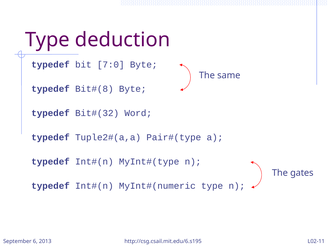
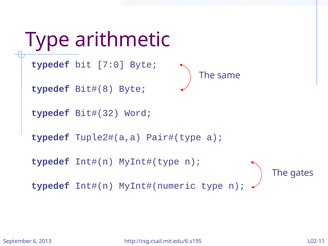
deduction: deduction -> arithmetic (123, 40)
